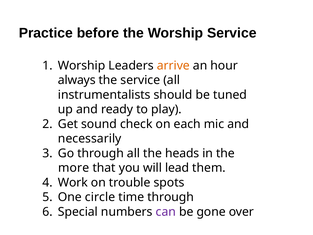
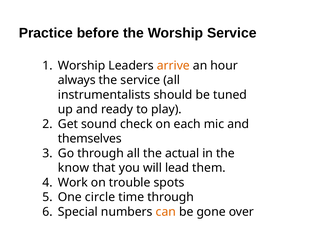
necessarily: necessarily -> themselves (90, 139)
heads: heads -> actual (182, 153)
more: more -> know (74, 168)
can colour: purple -> orange (166, 212)
